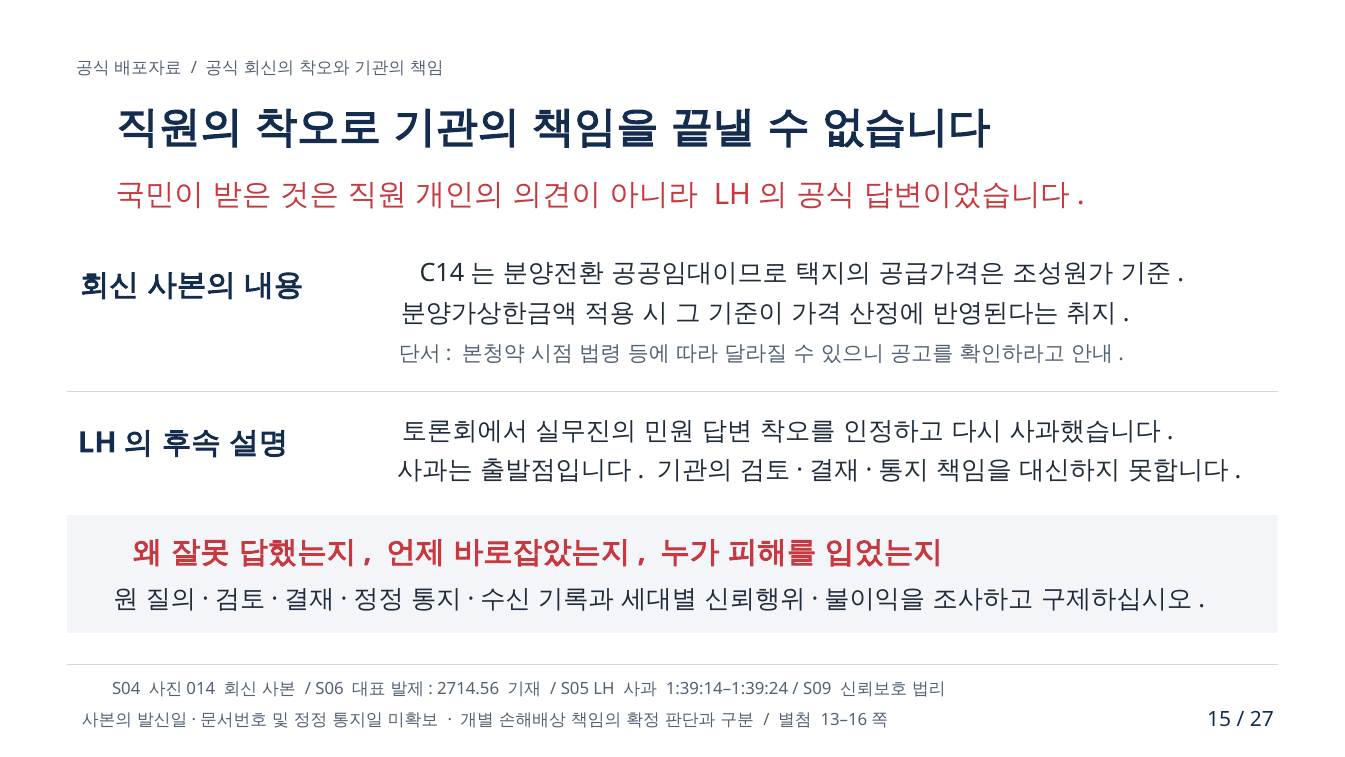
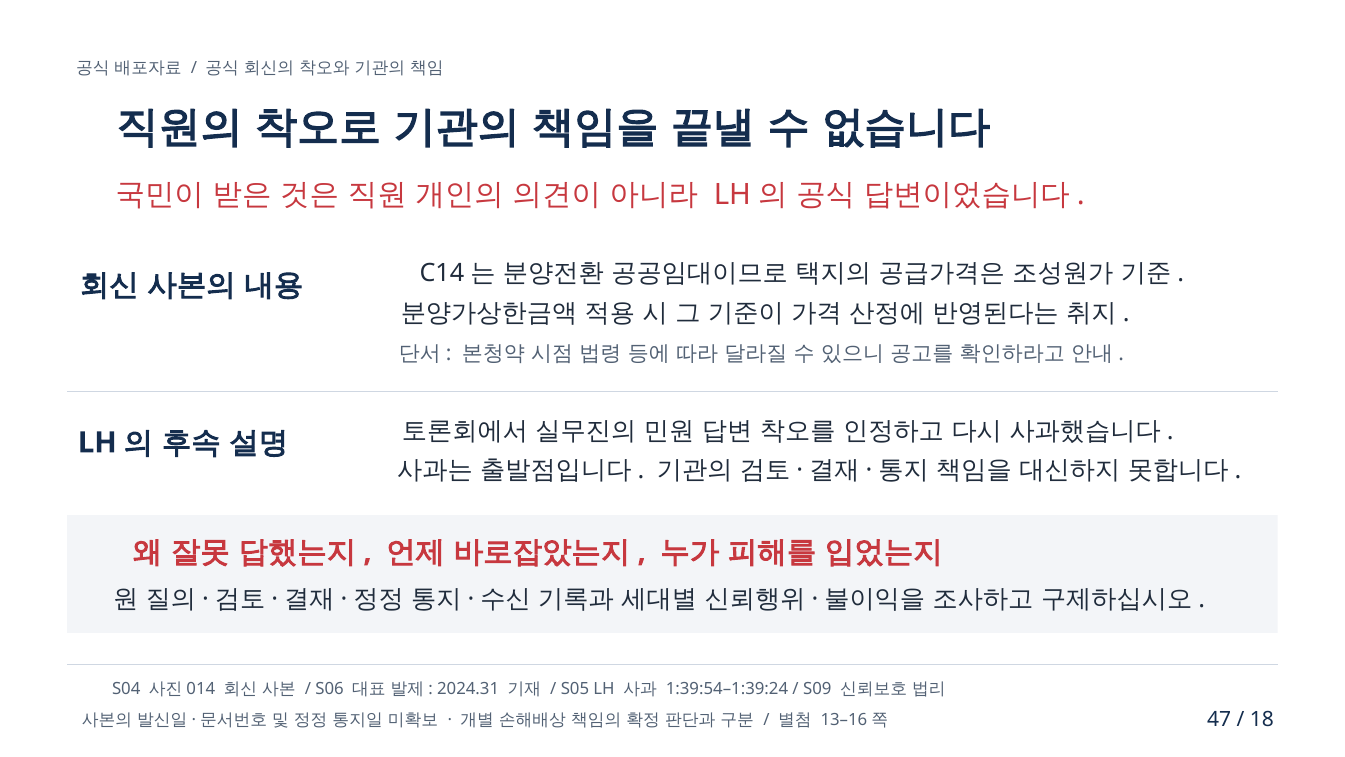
2714.56: 2714.56 -> 2024.31 (468, 688)
1:39:14–1:39:24: 1:39:14–1:39:24 -> 1:39:54–1:39:24 (727, 688)
15: 15 -> 47 (1219, 719)
27: 27 -> 18 (1262, 719)
